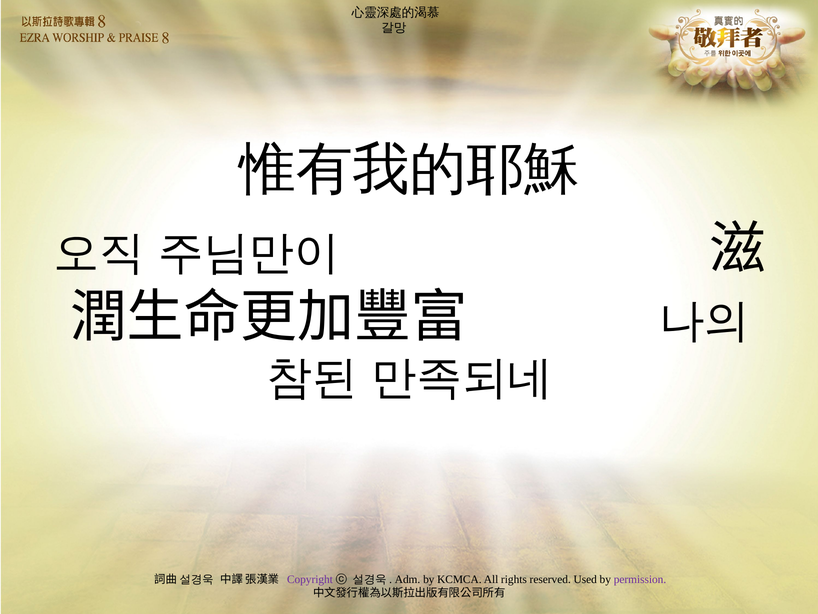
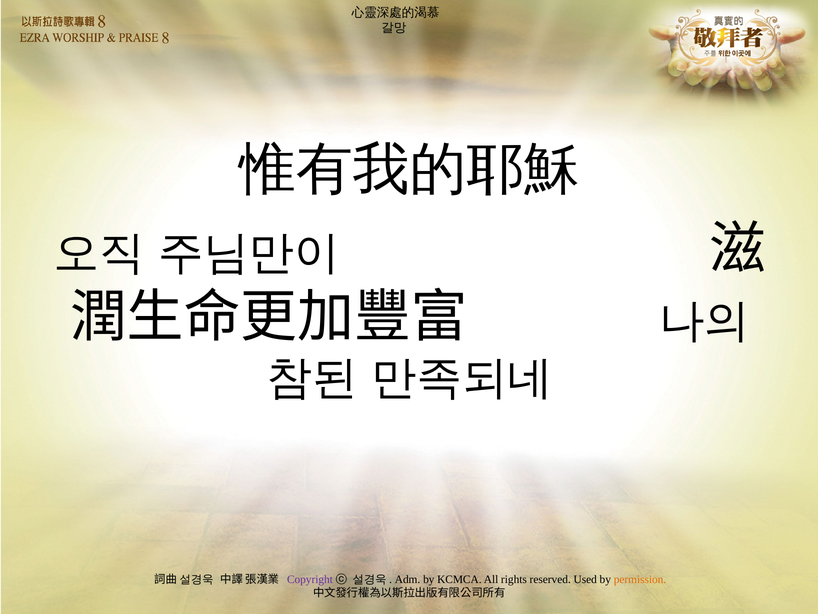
permission colour: purple -> orange (640, 579)
